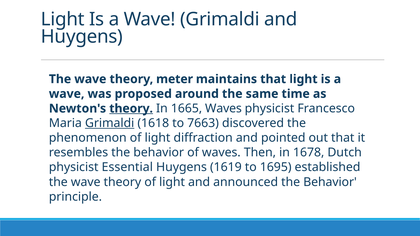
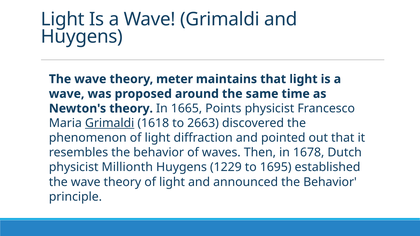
theory underline: present -> none (131, 109)
1665 Waves: Waves -> Points (223, 109)
7663: 7663 -> 2663 (203, 123)
Essential: Essential -> Millionth (127, 167)
1619: 1619 -> 1229 (226, 167)
